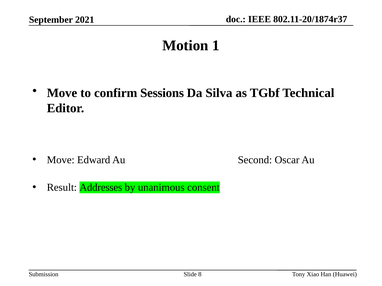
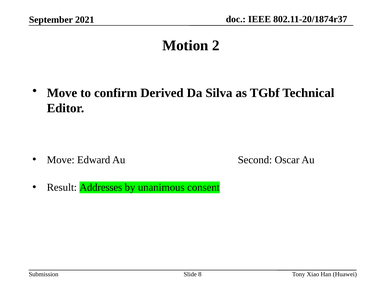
1: 1 -> 2 (216, 46)
Sessions: Sessions -> Derived (162, 93)
